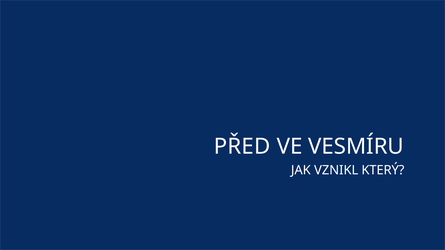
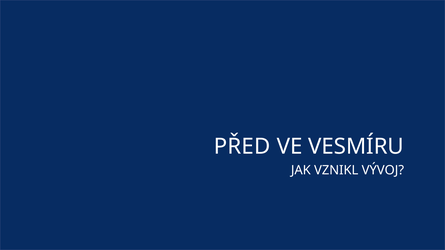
KTERÝ: KTERÝ -> VÝVOJ (383, 170)
